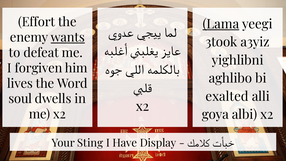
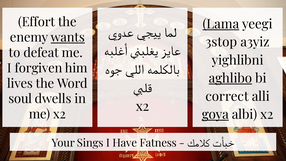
3took: 3took -> 3stop (221, 42)
aghlibo underline: none -> present (230, 78)
exalted: exalted -> correct (227, 96)
goya underline: none -> present (215, 115)
Sting: Sting -> Sings (90, 143)
Display: Display -> Fatness (158, 143)
